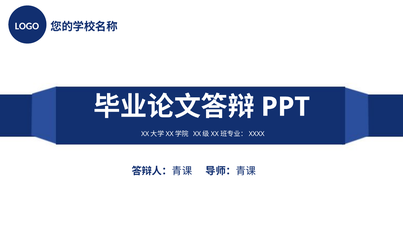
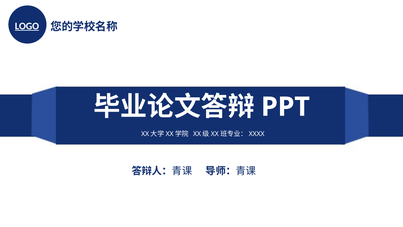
LOGO underline: none -> present (27, 26)
